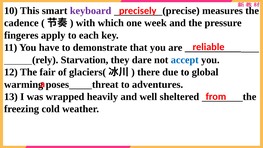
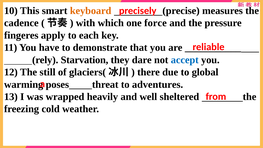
keyboard colour: purple -> orange (91, 11)
week: week -> force (155, 23)
fair: fair -> still (48, 72)
